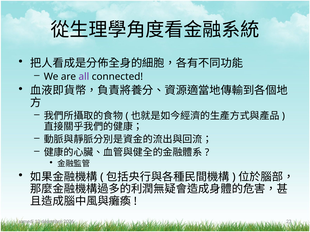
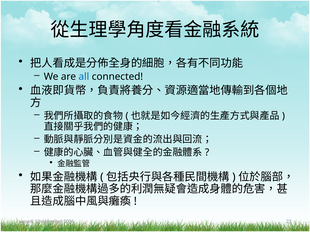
all colour: purple -> blue (84, 77)
